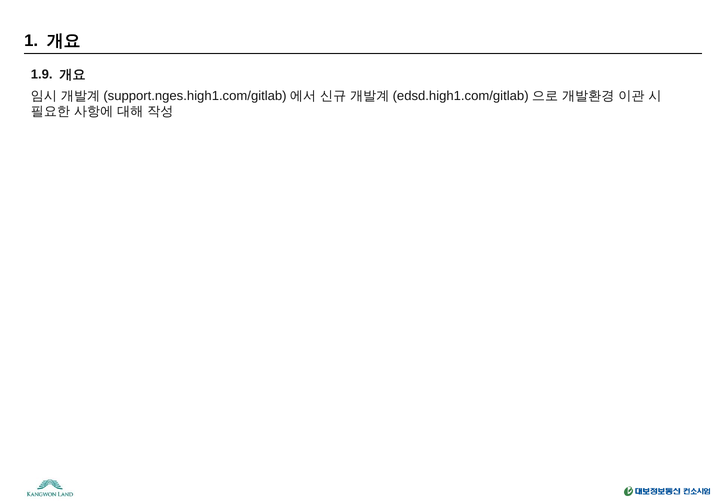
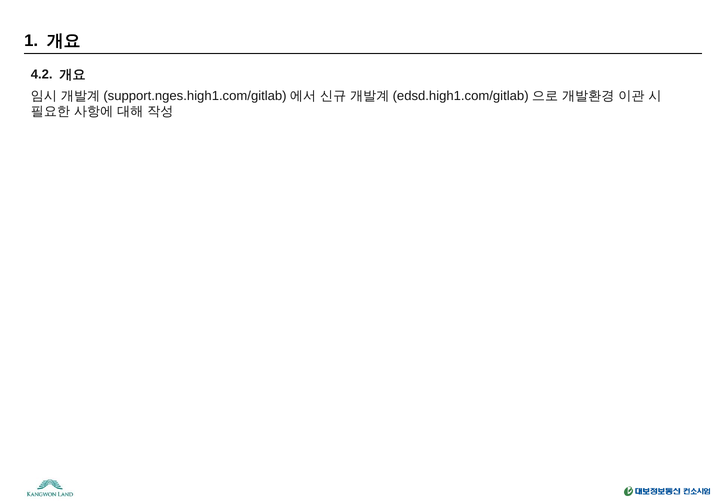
1.9: 1.9 -> 4.2 (42, 74)
